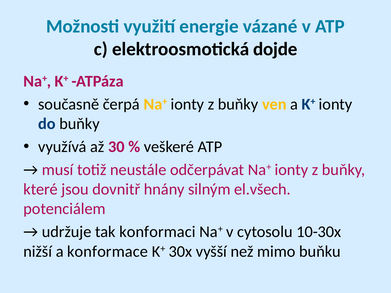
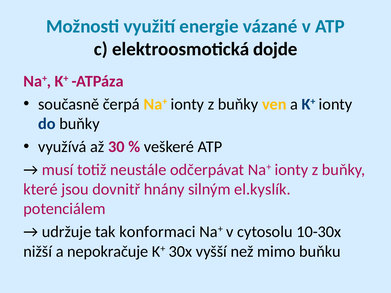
el.všech: el.všech -> el.kyslík (262, 189)
konformace: konformace -> nepokračuje (108, 252)
